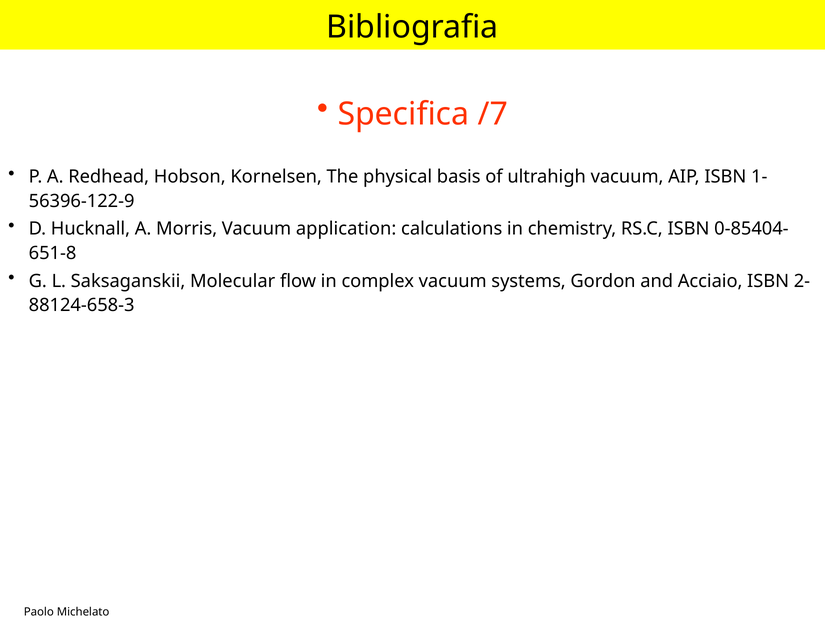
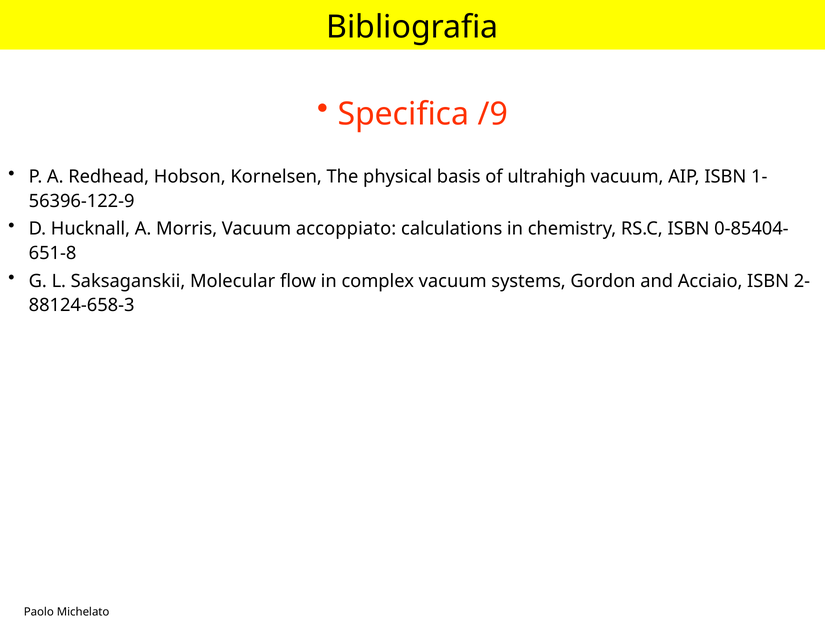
/7: /7 -> /9 (493, 114)
application: application -> accoppiato (346, 229)
